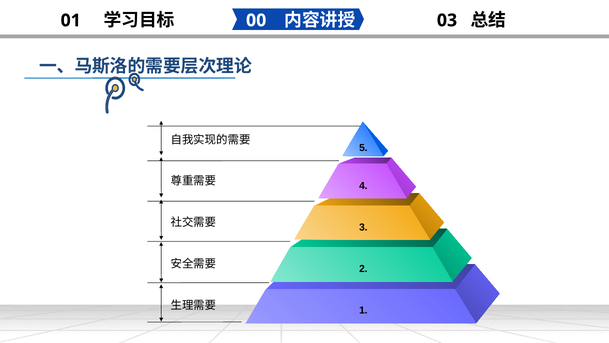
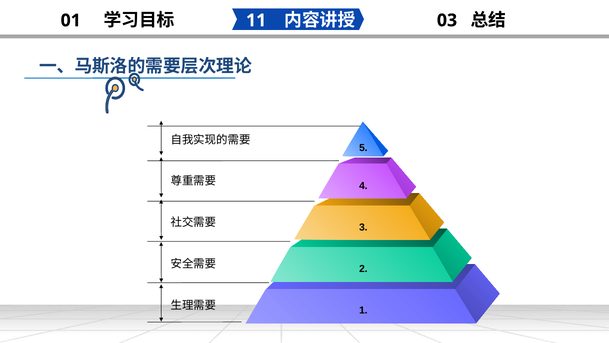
00: 00 -> 11 (256, 20)
